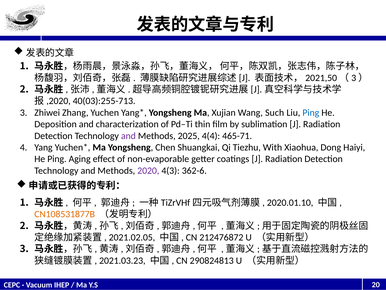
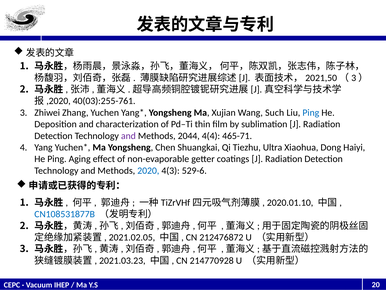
40(03):255-713: 40(03):255-713 -> 40(03):255-761 (104, 101)
2025: 2025 -> 2044 (189, 136)
With: With -> Ultra (273, 147)
2020 colour: purple -> blue (148, 170)
362-6: 362-6 -> 529-6 (194, 170)
CN108531877B colour: orange -> blue (65, 214)
290824813: 290824813 -> 214770928 (212, 260)
